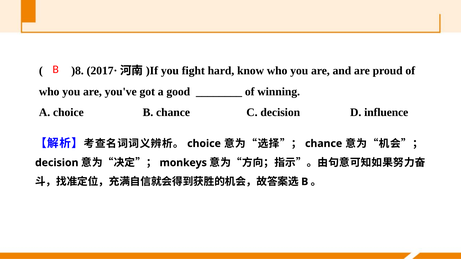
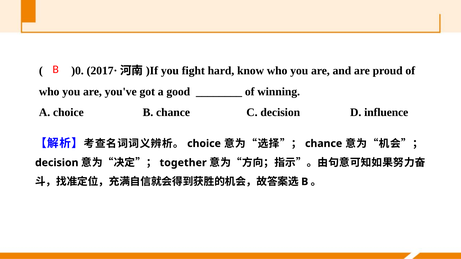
)8: )8 -> )0 (78, 71)
monkeys: monkeys -> together (183, 163)
